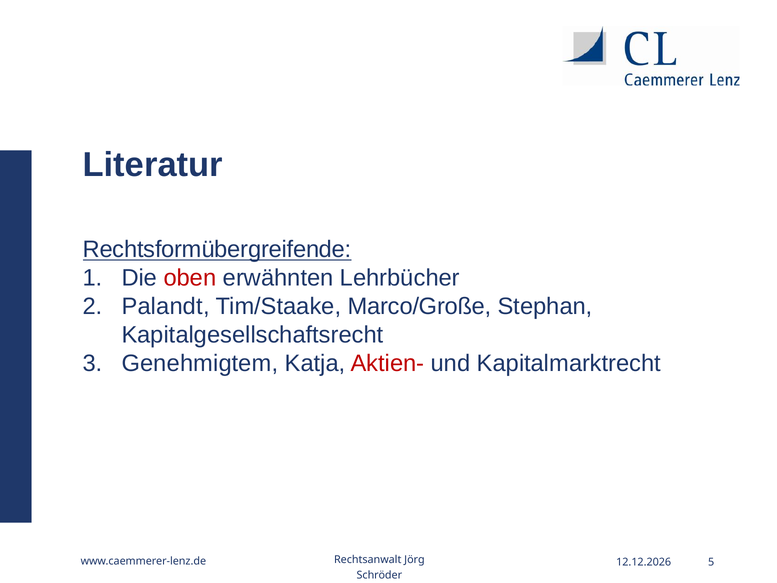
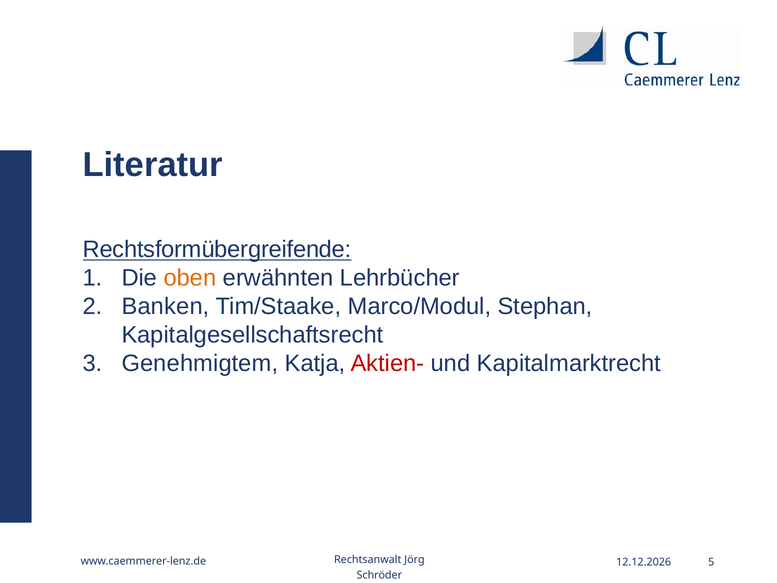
oben colour: red -> orange (190, 278)
Palandt: Palandt -> Banken (166, 307)
Marco/Große: Marco/Große -> Marco/Modul (420, 307)
